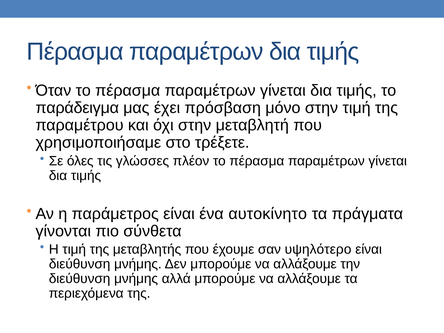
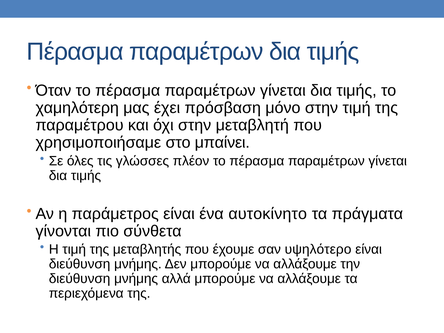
παράδειγμα: παράδειγμα -> χαμηλότερη (77, 108)
τρέξετε: τρέξετε -> μπαίνει (222, 143)
